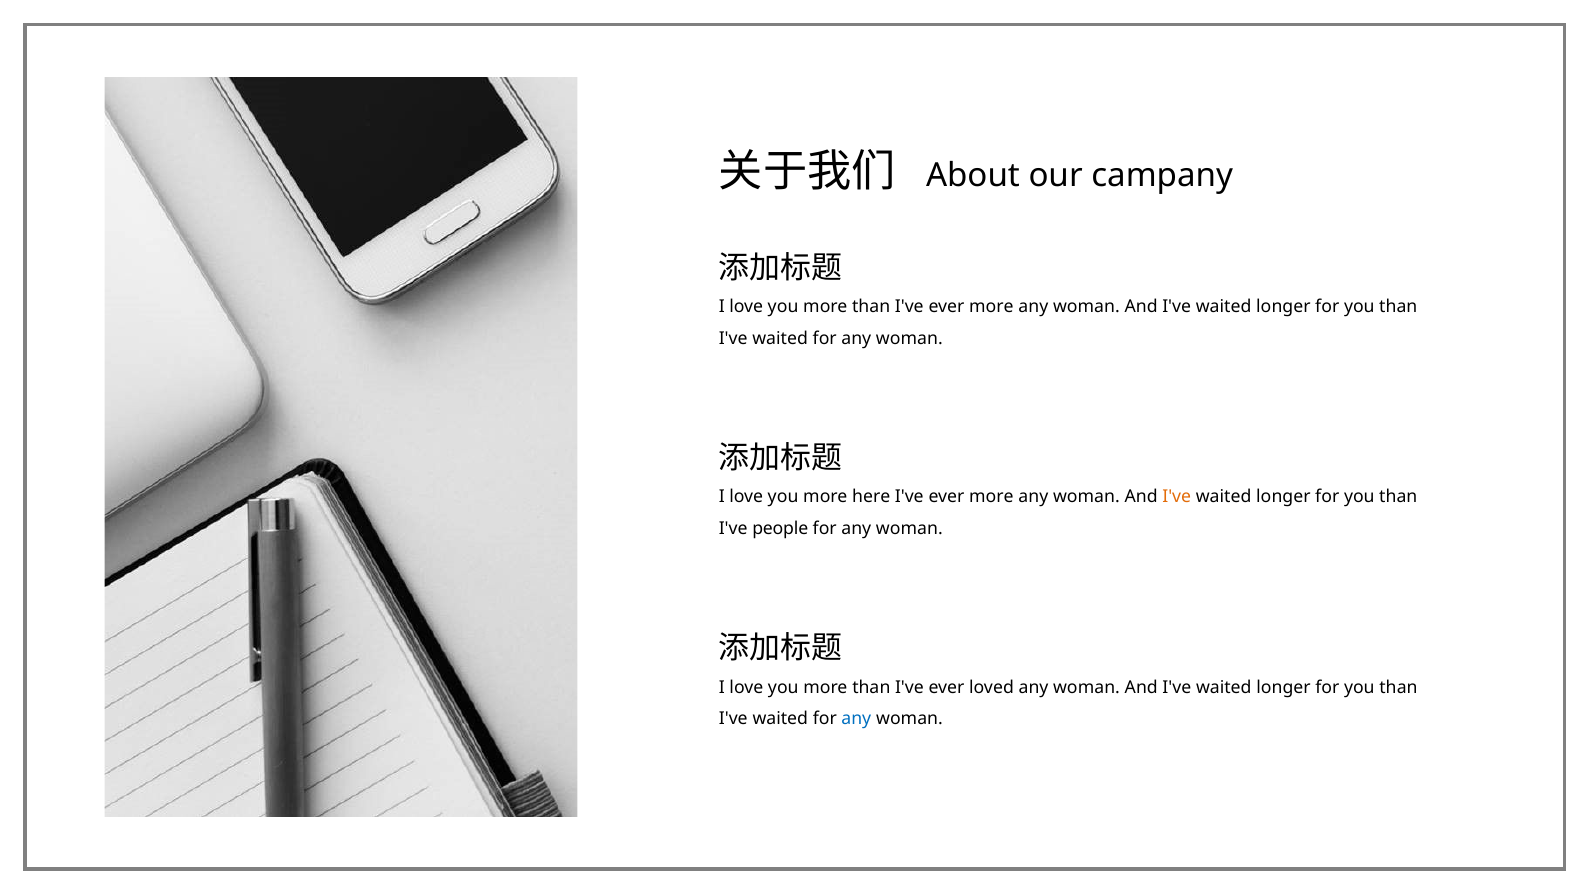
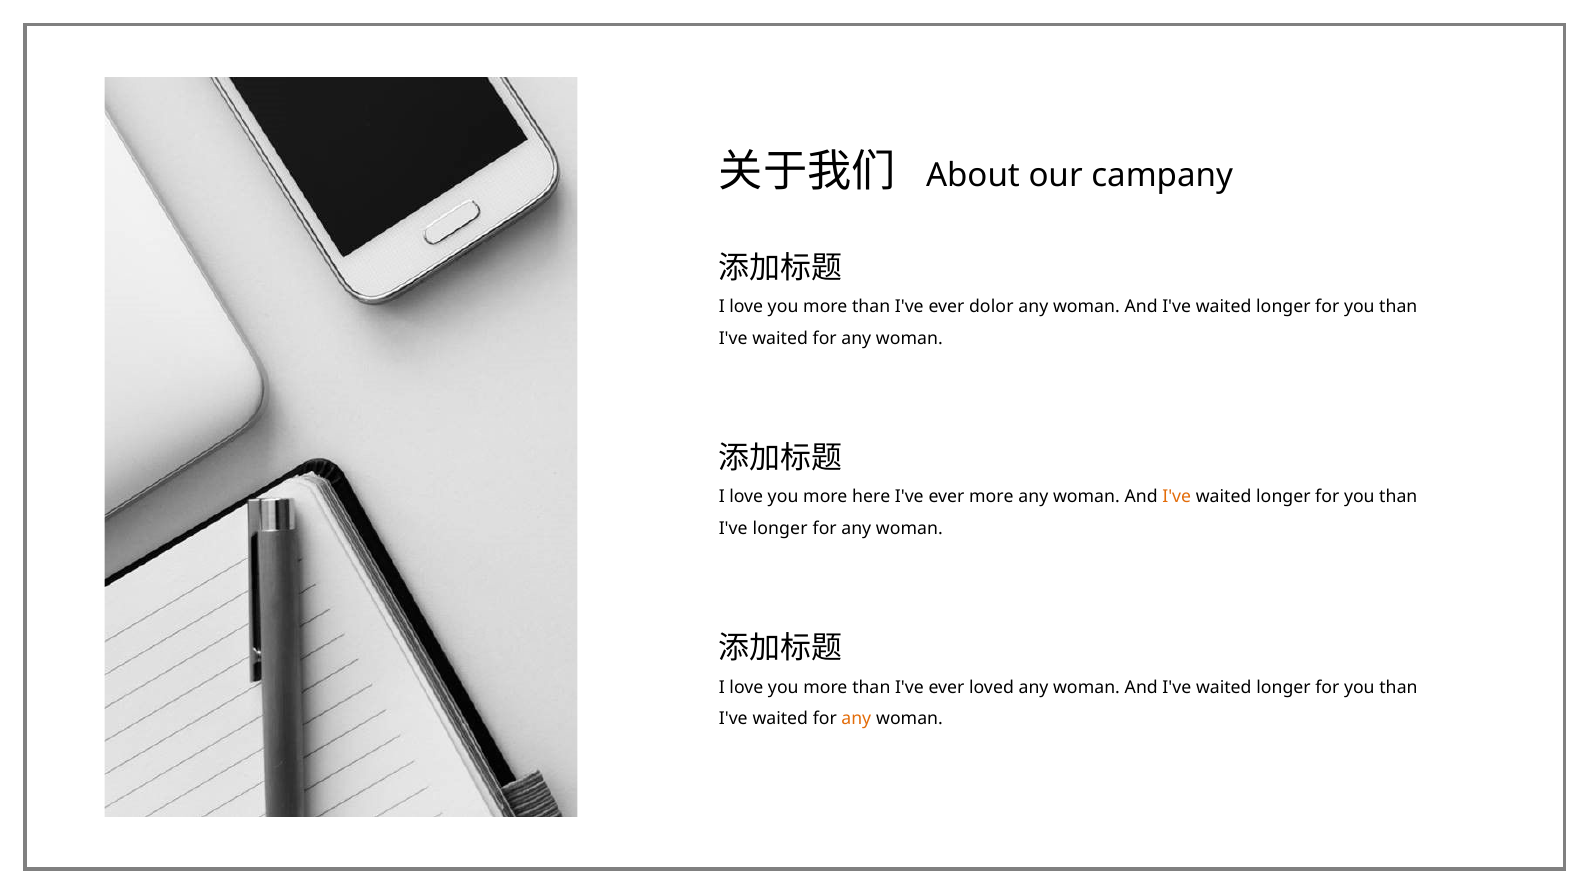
than I've ever more: more -> dolor (991, 307)
I've people: people -> longer (780, 529)
any colour: blue -> orange (856, 719)
